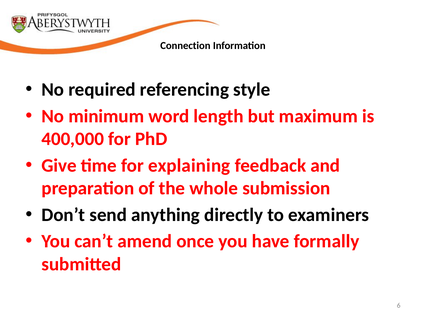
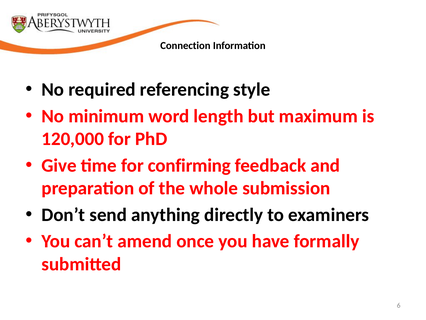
400,000: 400,000 -> 120,000 (73, 139)
explaining: explaining -> confirming (189, 165)
